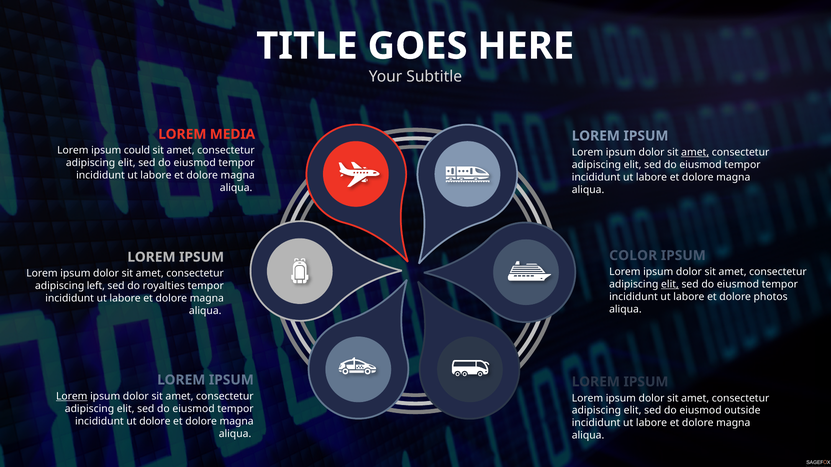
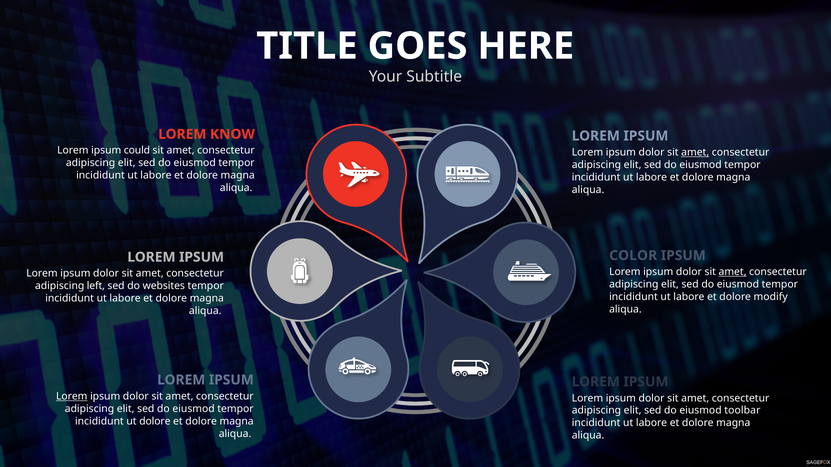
MEDIA: MEDIA -> KNOW (232, 134)
amet underline: none -> present (733, 272)
elit underline: present -> none (670, 285)
royalties: royalties -> websites (164, 286)
photos: photos -> modify (771, 297)
outside: outside -> toolbar (742, 411)
